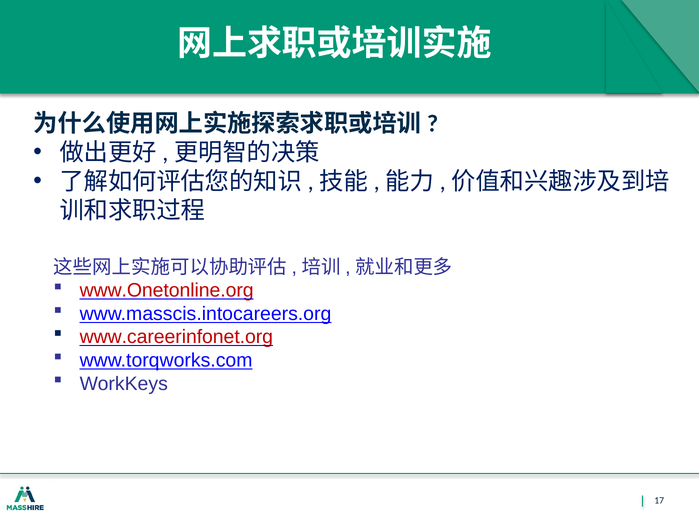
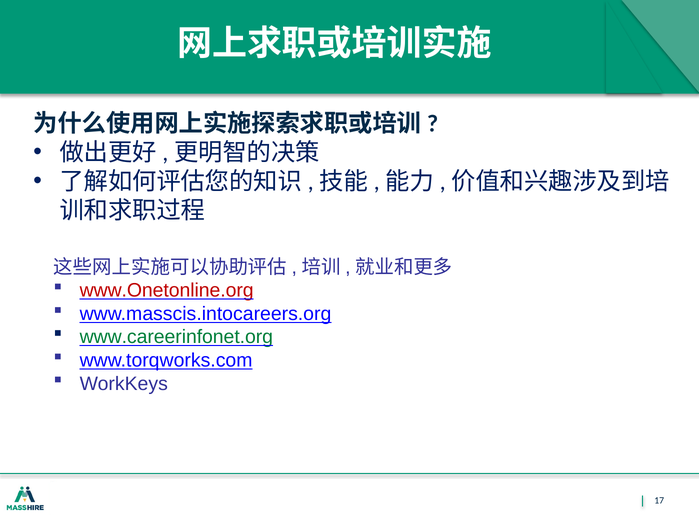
www.careerinfonet.org colour: red -> green (176, 337)
